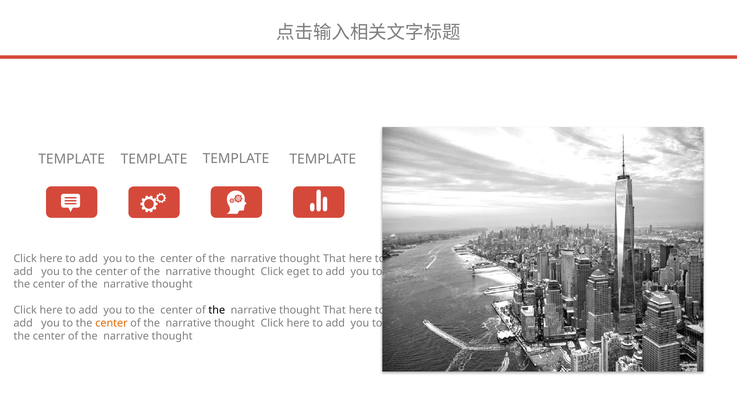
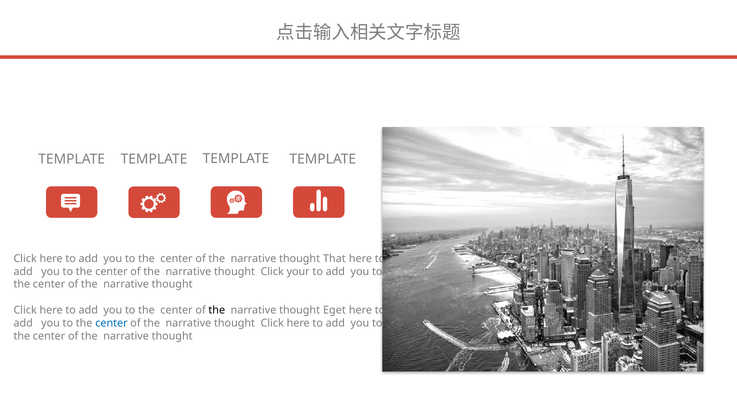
eget: eget -> your (298, 271)
That: That -> Eget (334, 310)
center colour: orange -> blue (111, 323)
